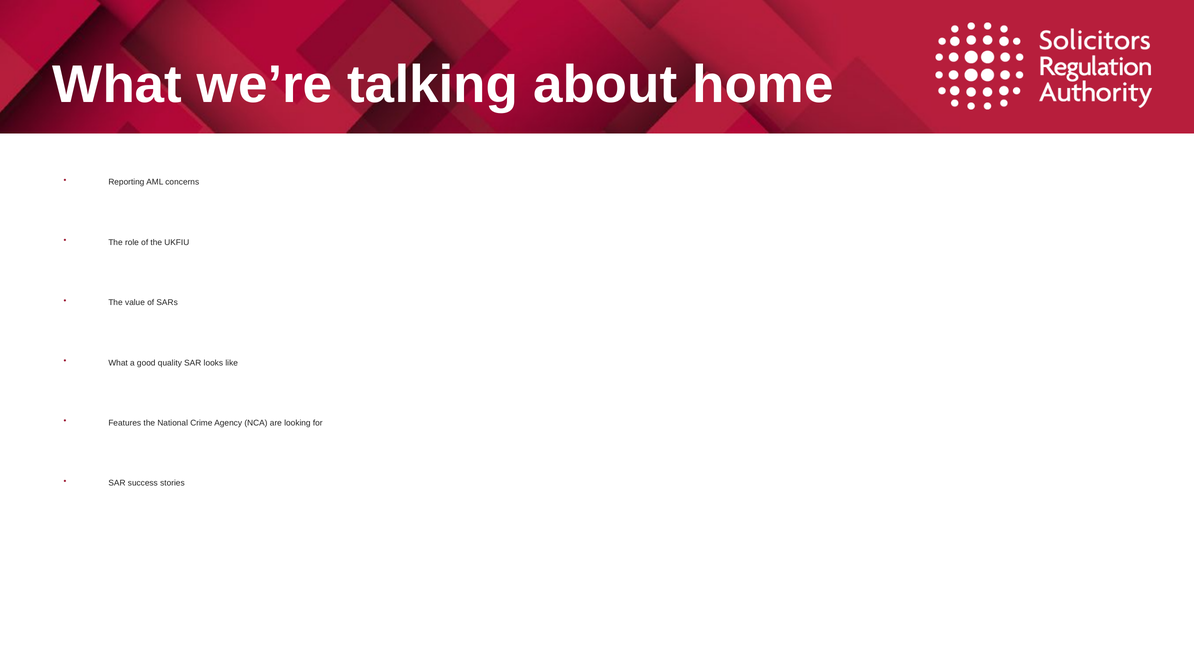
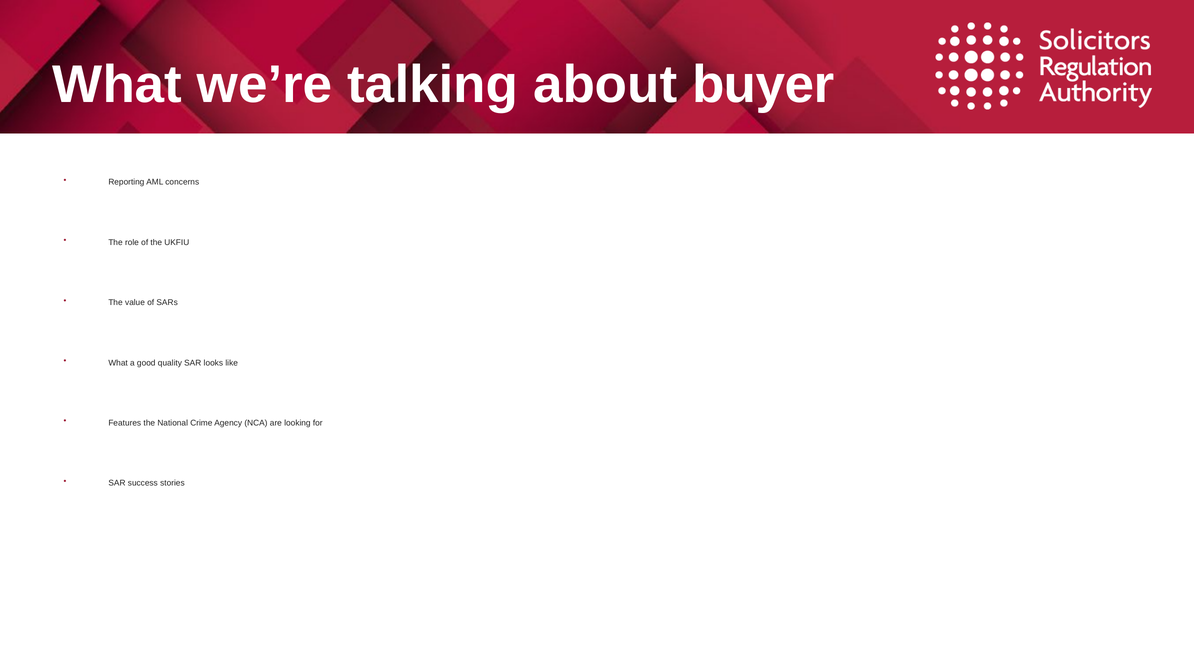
home: home -> buyer (763, 85)
